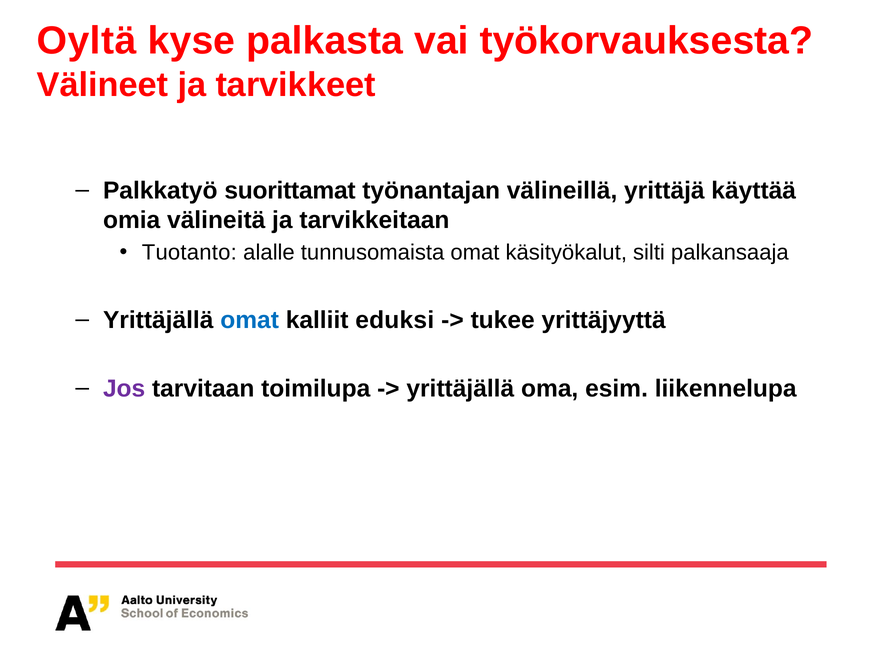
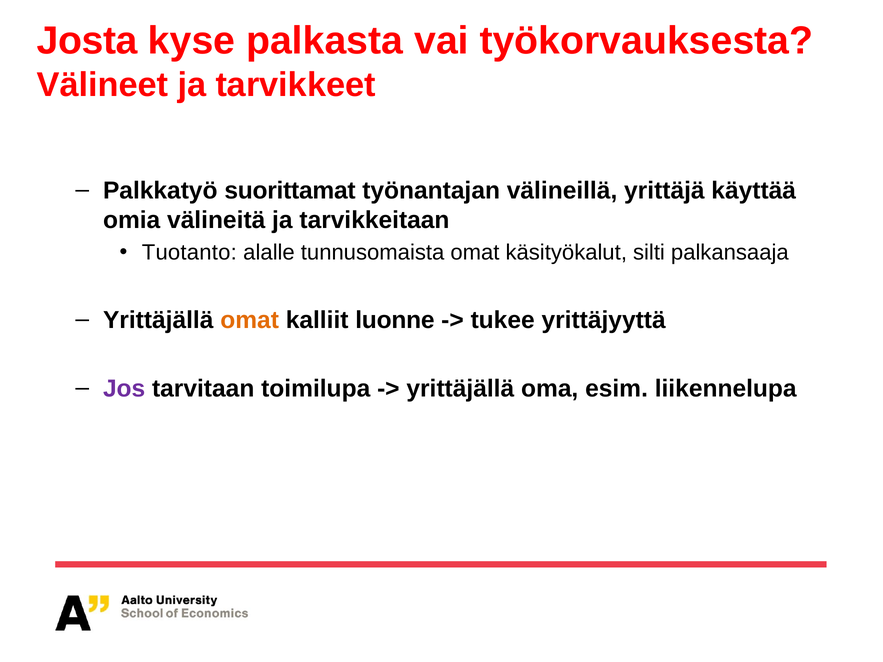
Oyltä: Oyltä -> Josta (87, 41)
omat colour: blue -> orange (250, 320)
eduksi: eduksi -> luonne (395, 320)
